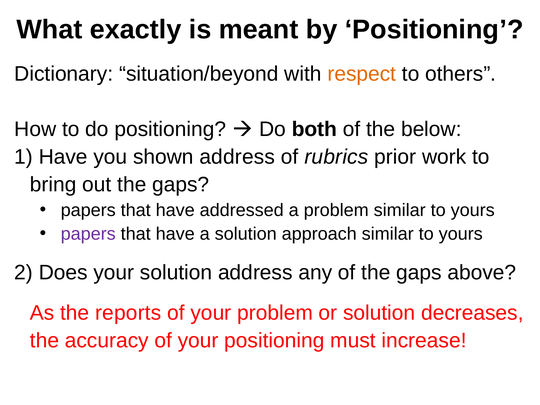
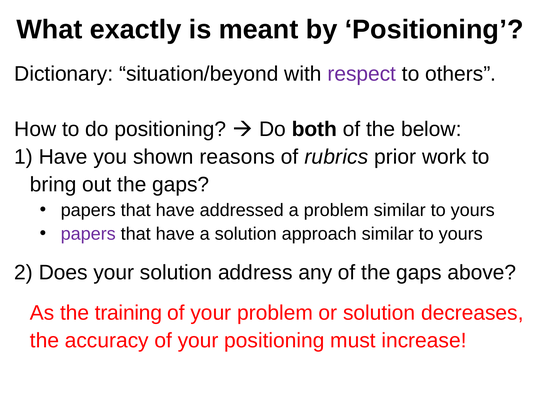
respect colour: orange -> purple (362, 74)
shown address: address -> reasons (237, 157)
reports: reports -> training (128, 313)
